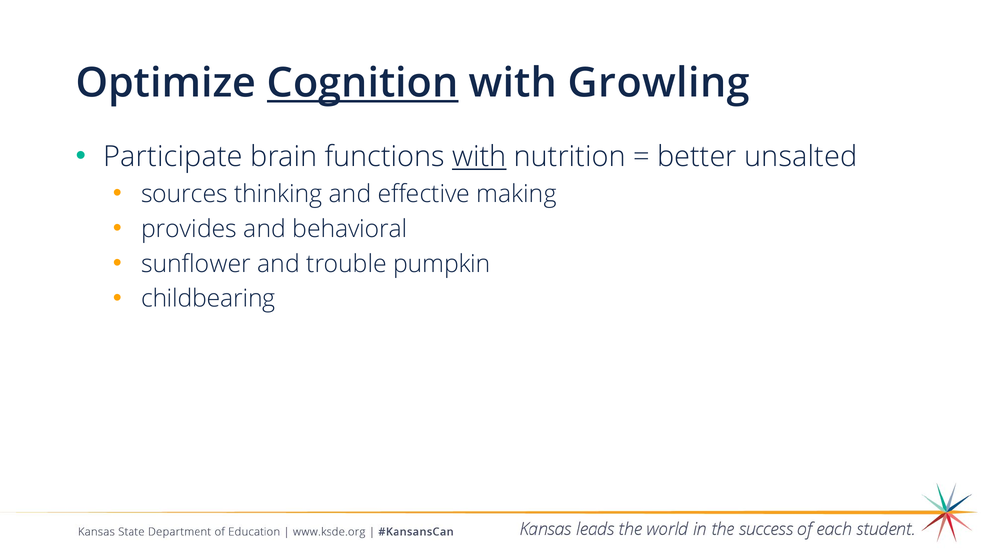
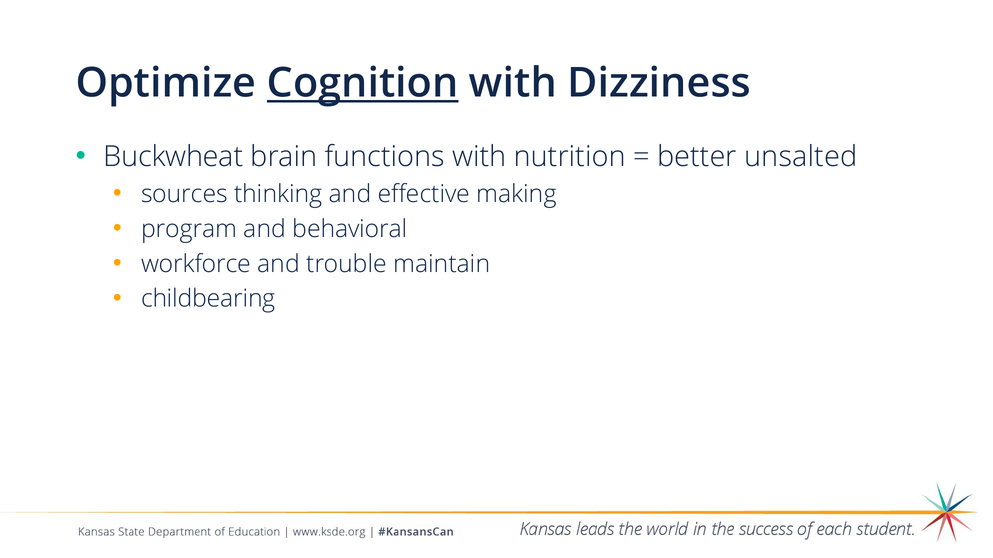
Growling: Growling -> Dizziness (659, 83)
Participate: Participate -> Buckwheat (173, 157)
with underline: present -> none (479, 157)
provides: provides -> program (189, 229)
sunflower: sunflower -> workforce (196, 264)
pumpkin: pumpkin -> maintain (442, 264)
